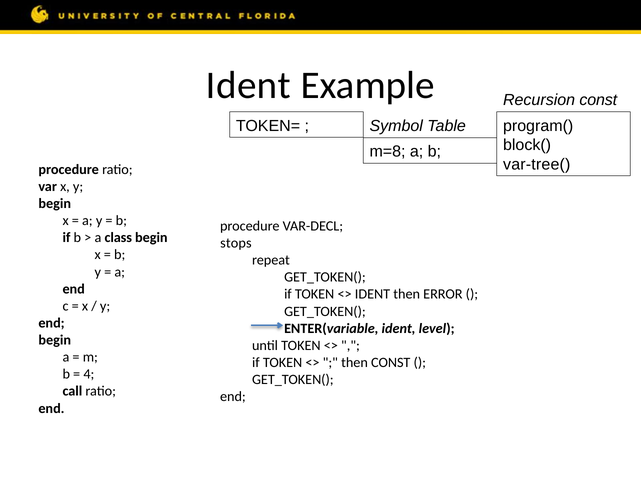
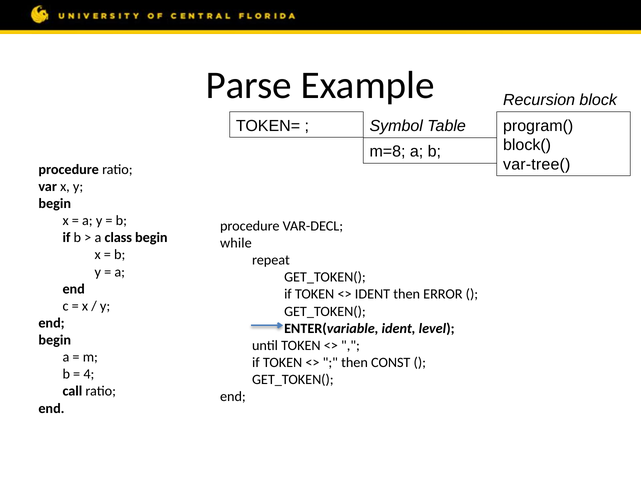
Ident: Ident -> Parse (249, 86)
Recursion const: const -> block (598, 100)
stops: stops -> while (236, 244)
